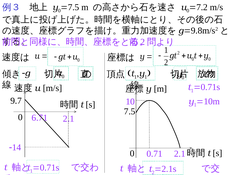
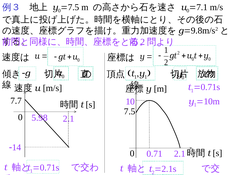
7.2: 7.2 -> 7.1 (202, 7)
9.7: 9.7 -> 7.7 (16, 101)
6.71: 6.71 -> 5.98 (40, 118)
